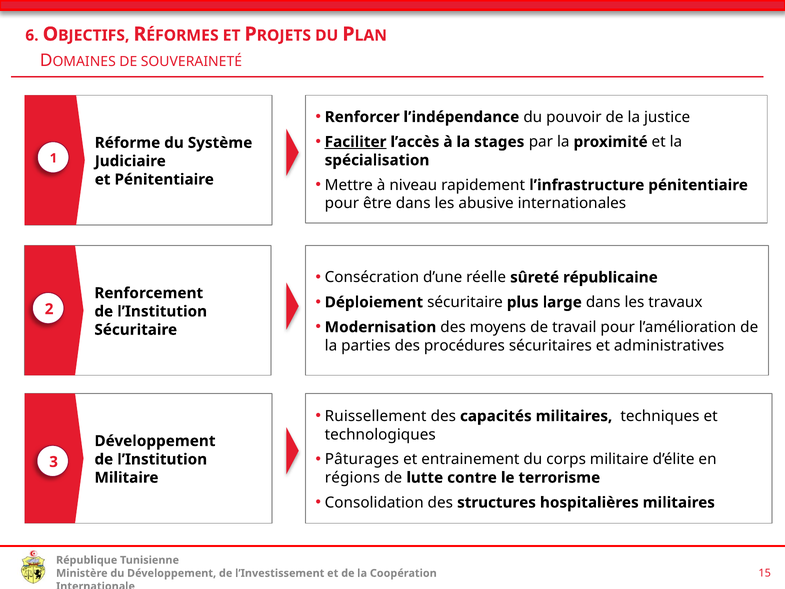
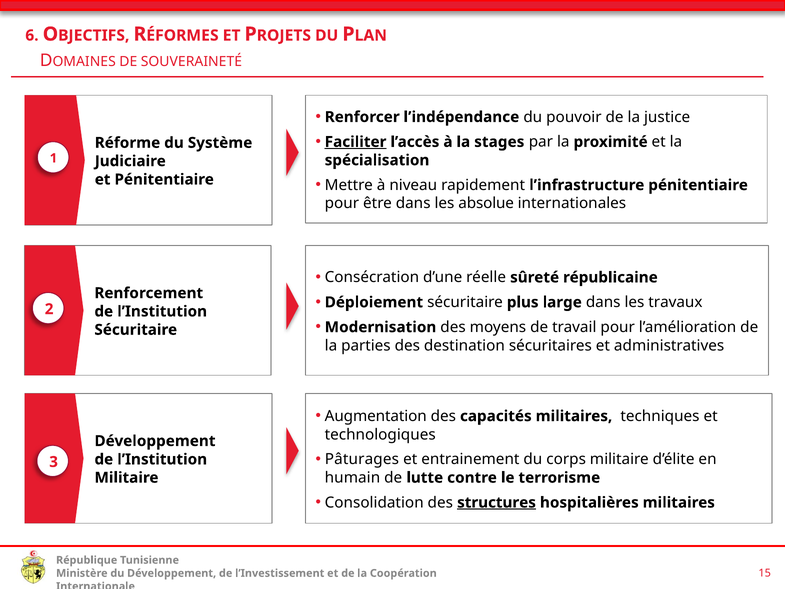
abusive: abusive -> absolue (486, 203)
procédures: procédures -> destination (464, 345)
Ruissellement: Ruissellement -> Augmentation (376, 416)
régions: régions -> humain (352, 477)
structures underline: none -> present (497, 502)
